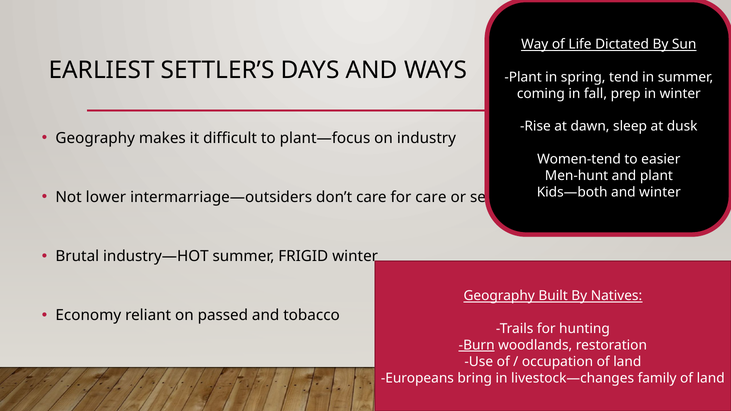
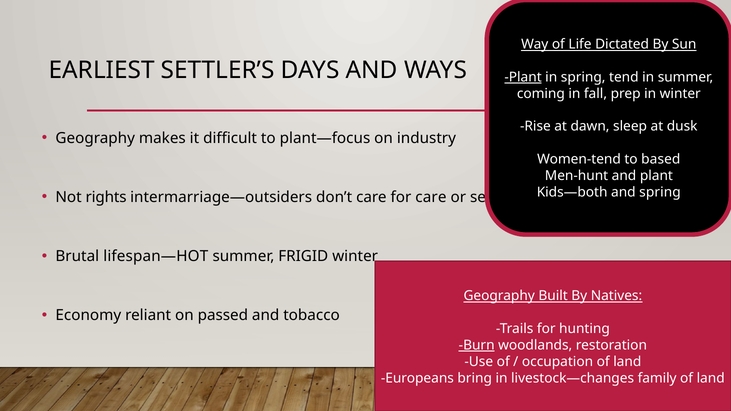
Plant underline: none -> present (523, 77)
easier: easier -> based (661, 159)
and winter: winter -> spring (660, 192)
lower: lower -> rights (106, 197)
industry—HOT: industry—HOT -> lifespan—HOT (156, 256)
